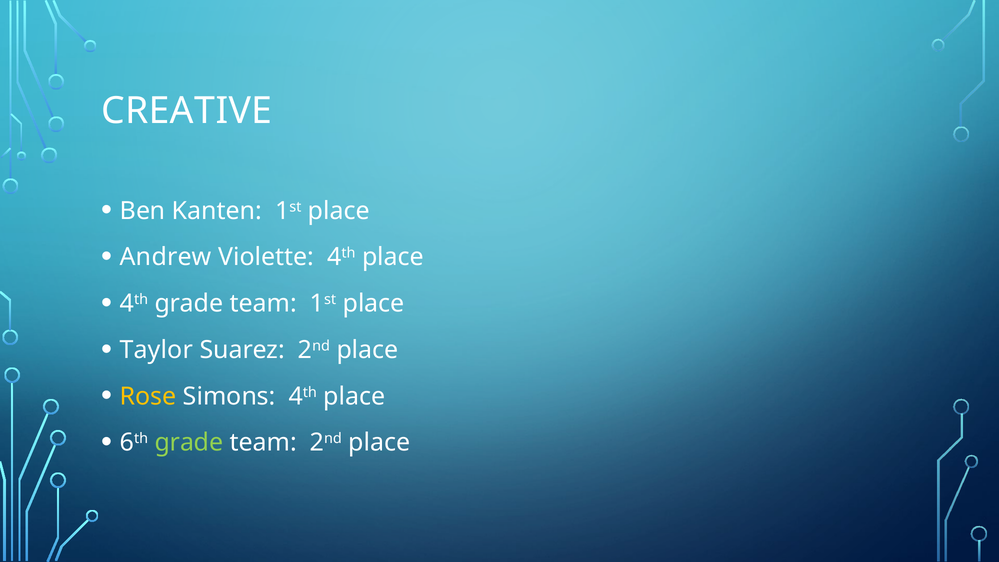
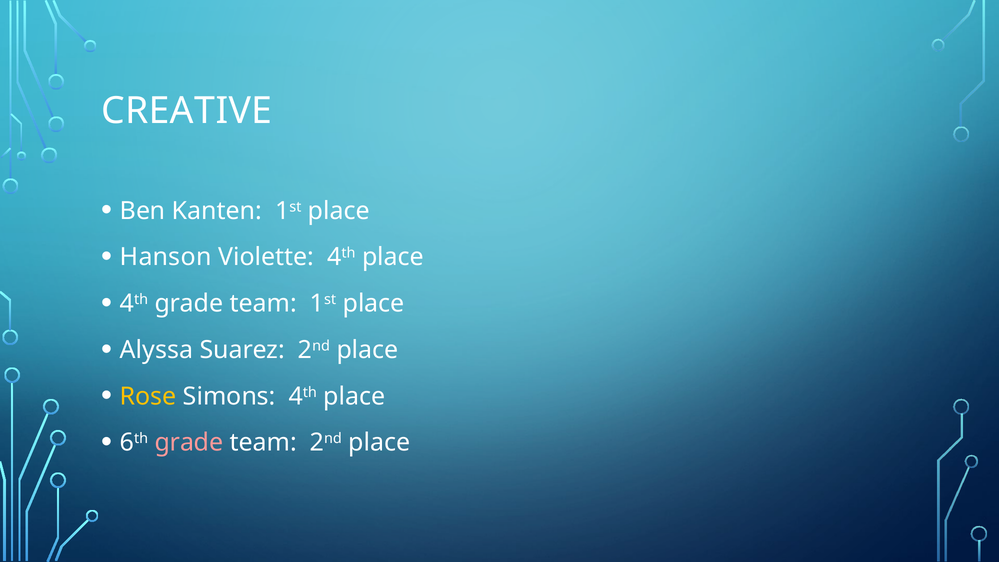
Andrew: Andrew -> Hanson (166, 257)
Taylor: Taylor -> Alyssa (156, 350)
grade colour: light green -> pink (189, 443)
